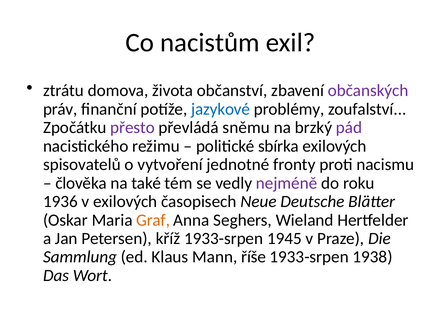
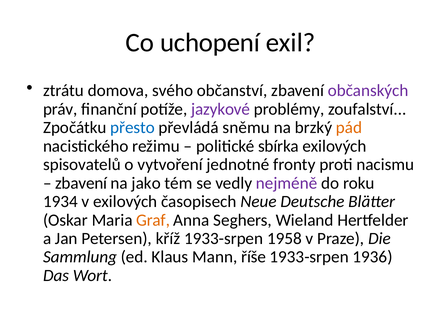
nacistům: nacistům -> uchopení (210, 43)
života: života -> svého (173, 91)
jazykové colour: blue -> purple (221, 109)
přesto colour: purple -> blue (133, 128)
pád colour: purple -> orange (349, 128)
člověka: člověka -> zbavení (81, 184)
také: také -> jako (146, 184)
1936: 1936 -> 1934 (60, 202)
1945: 1945 -> 1958 (284, 239)
1938: 1938 -> 1936 (373, 258)
